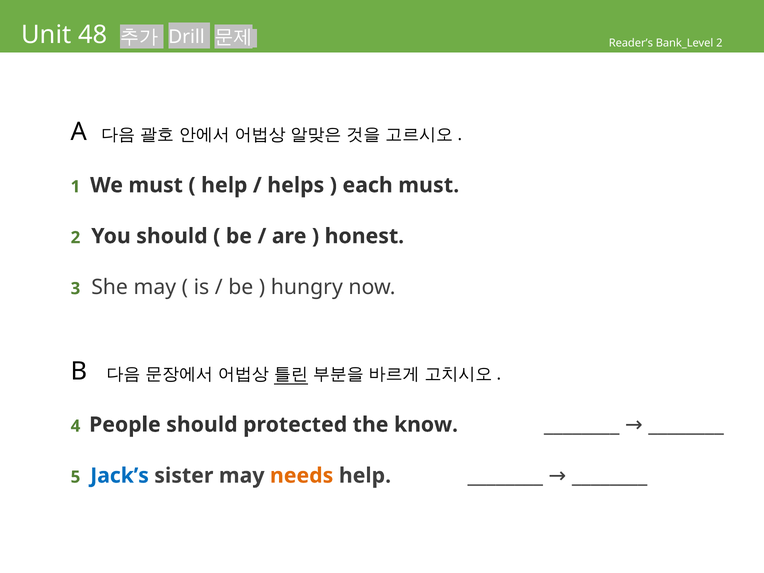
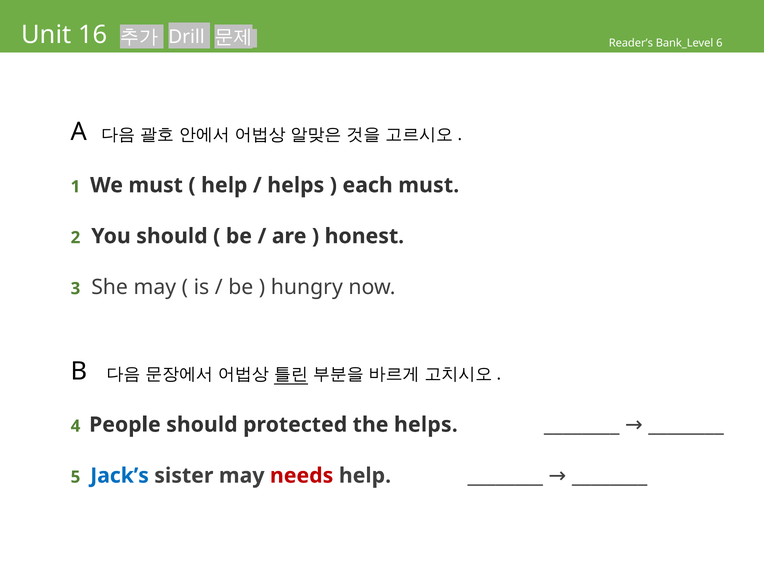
48: 48 -> 16 (93, 35)
Bank_Level 2: 2 -> 6 (719, 43)
the know: know -> helps (426, 425)
needs colour: orange -> red (302, 476)
